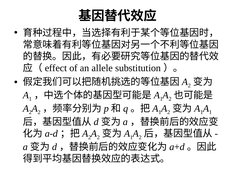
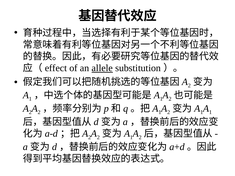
allele underline: none -> present (102, 68)
